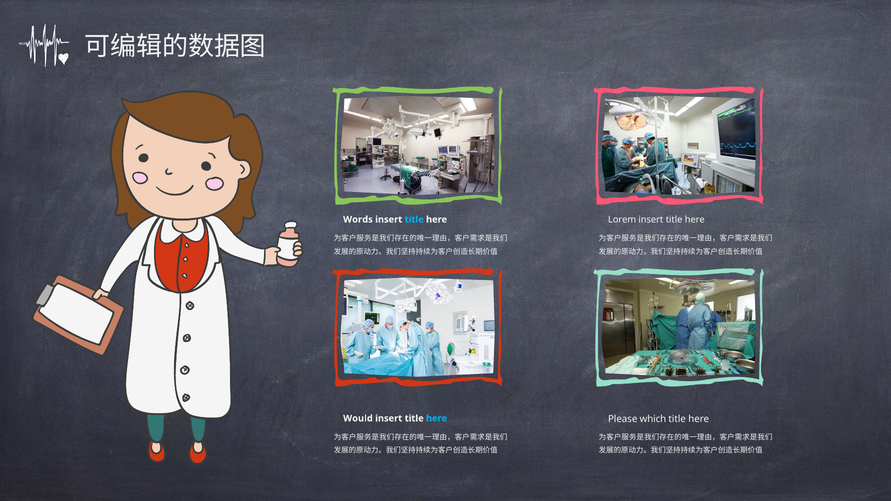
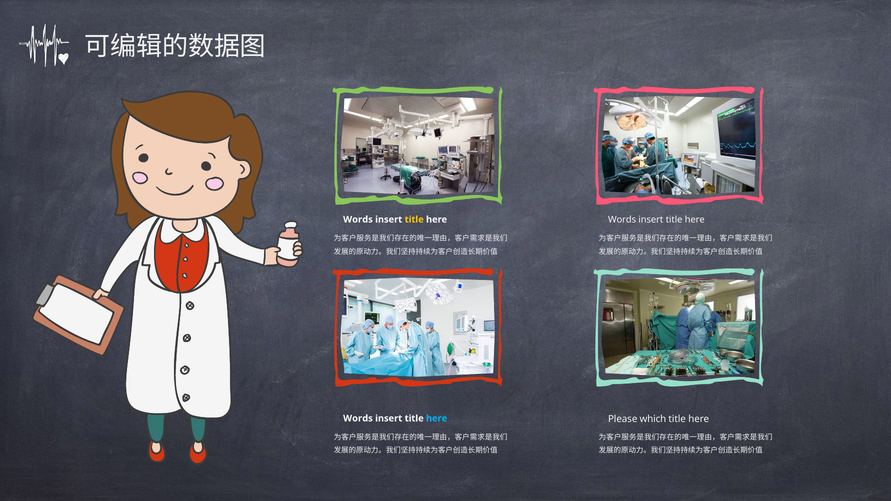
Lorem: Lorem -> Words (622, 220)
title colour: light blue -> yellow (414, 220)
Would: Would -> Words (358, 418)
